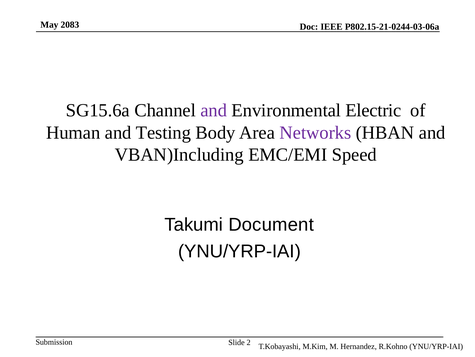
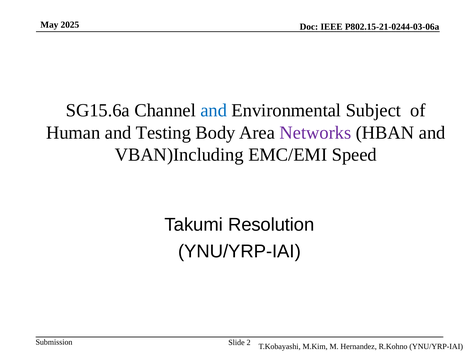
2083: 2083 -> 2025 (70, 25)
and colour: purple -> blue (214, 110)
Electric: Electric -> Subject (373, 110)
Document: Document -> Resolution (271, 224)
